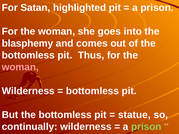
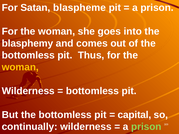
highlighted: highlighted -> blaspheme (79, 8)
woman colour: pink -> yellow (20, 67)
statue: statue -> capital (134, 115)
